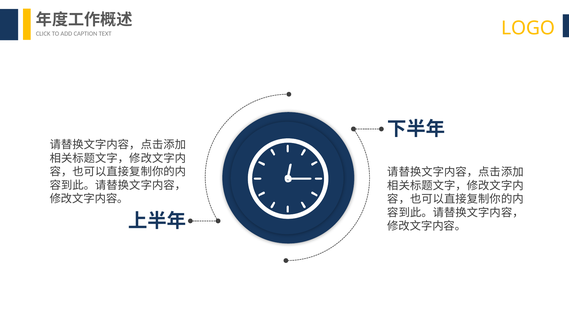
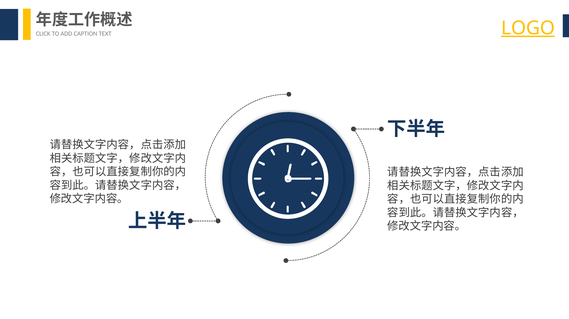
LOGO underline: none -> present (528, 28)
